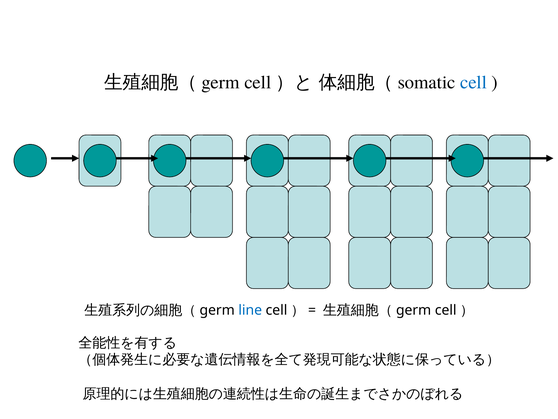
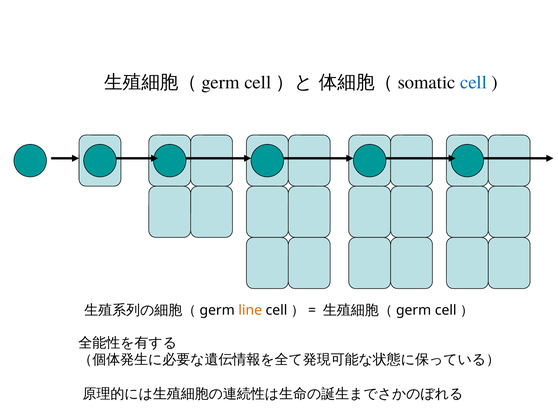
line colour: blue -> orange (250, 310)
